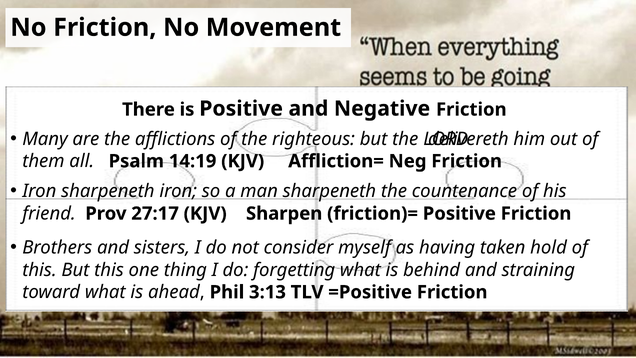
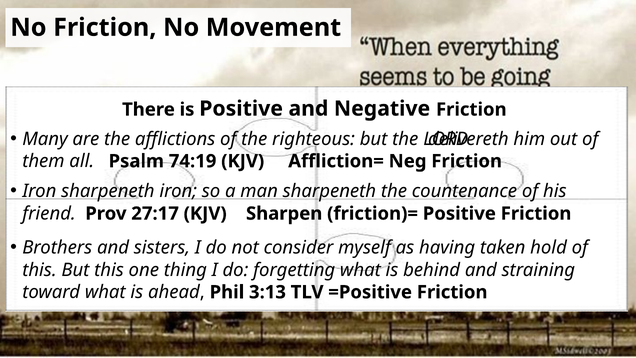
14:19: 14:19 -> 74:19 (193, 161)
